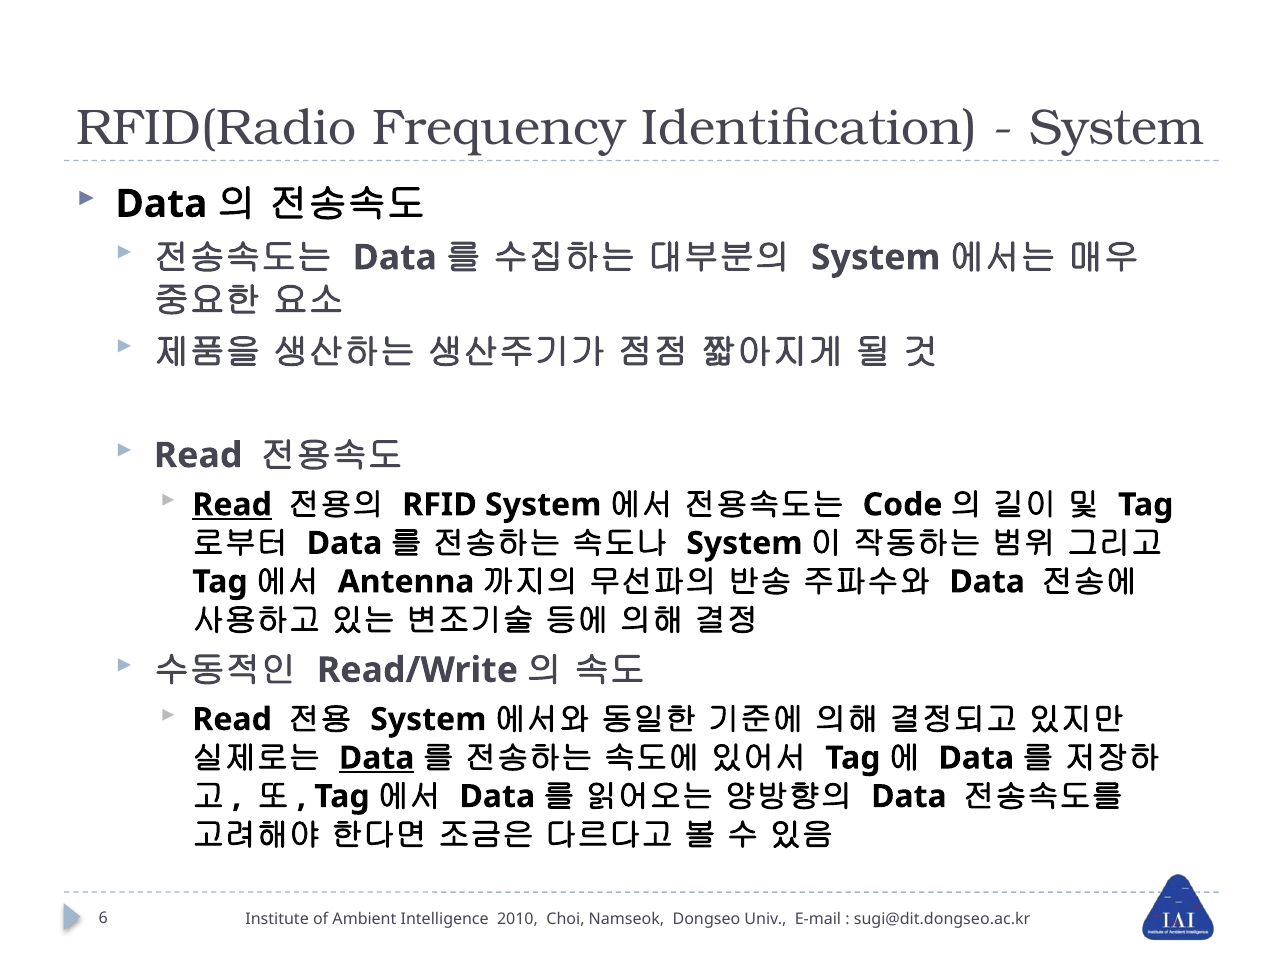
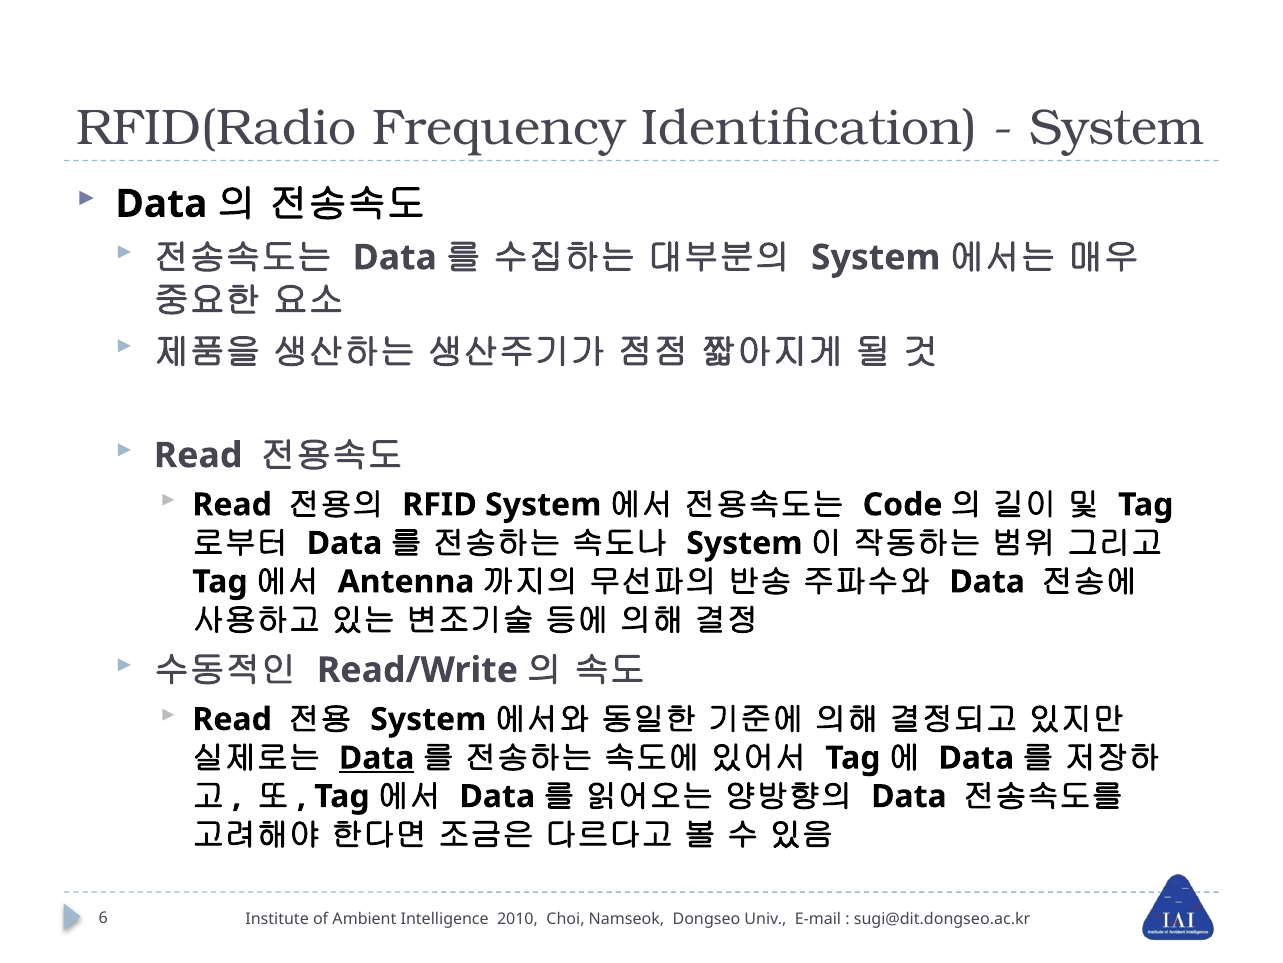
Read underline: present -> none (232, 504)
